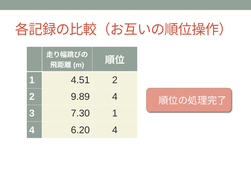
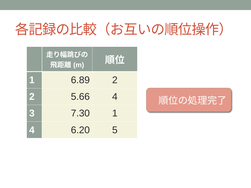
4.51: 4.51 -> 6.89 (80, 80)
9.89: 9.89 -> 5.66 (80, 97)
6.20 4: 4 -> 5 (115, 130)
